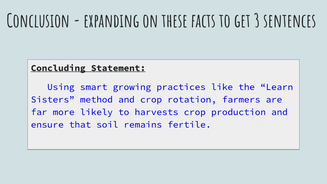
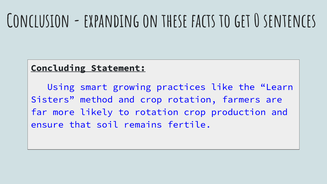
3: 3 -> 0 (257, 21)
to harvests: harvests -> rotation (157, 112)
